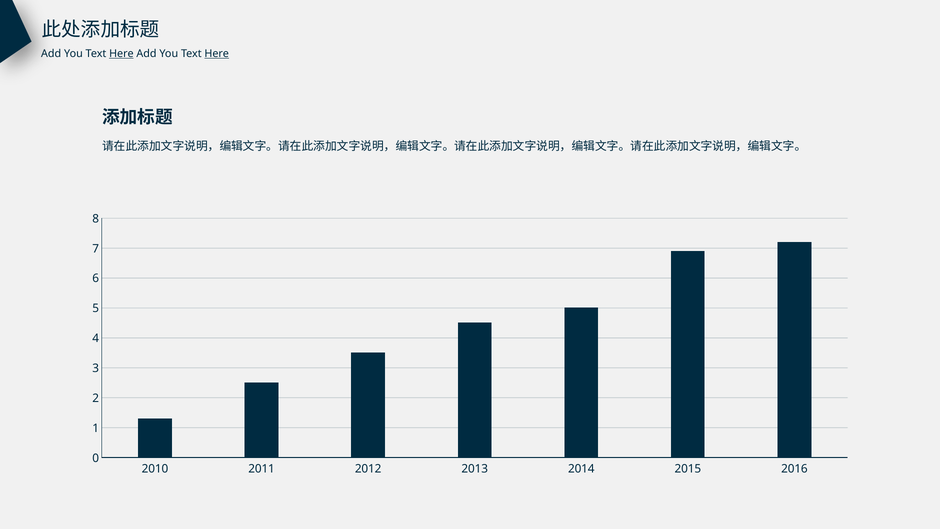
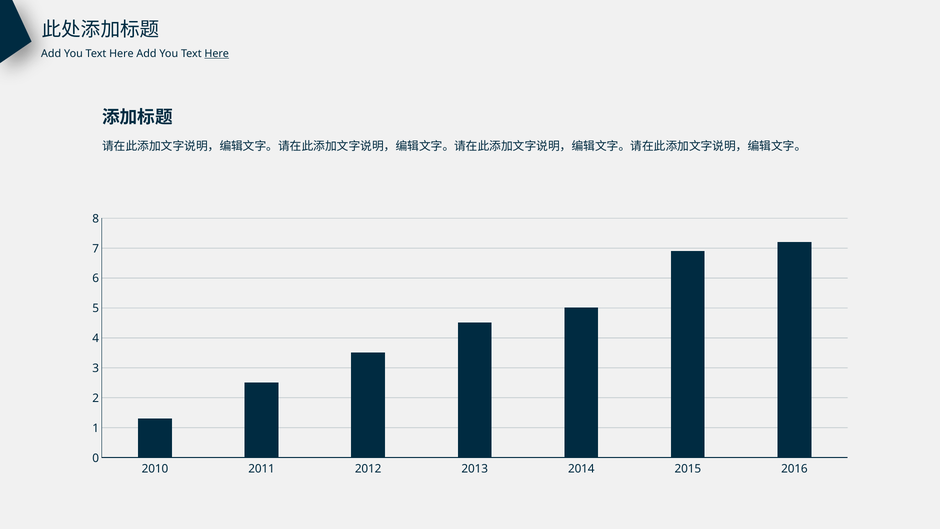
Here underline: present -> none (121, 54)
